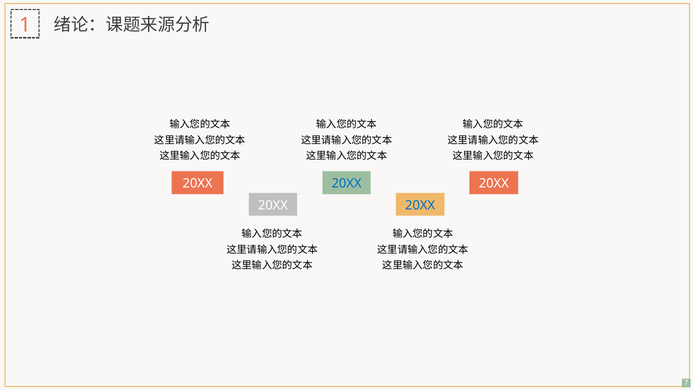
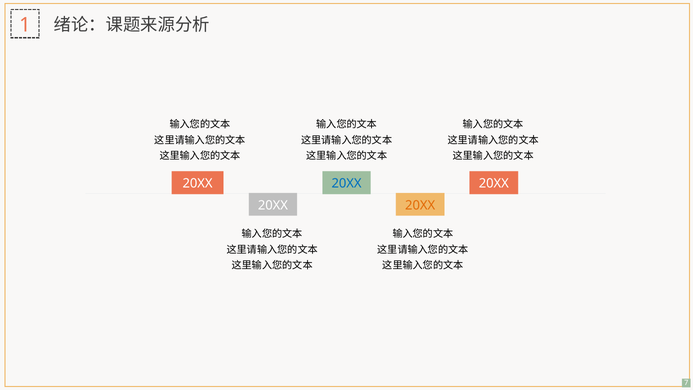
20XX colour: blue -> orange (420, 205)
